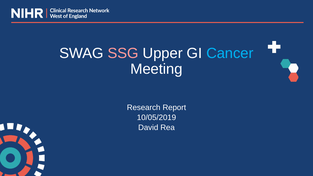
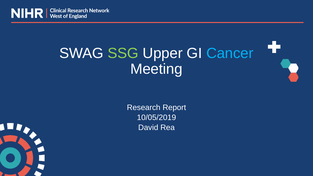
SSG colour: pink -> light green (123, 53)
